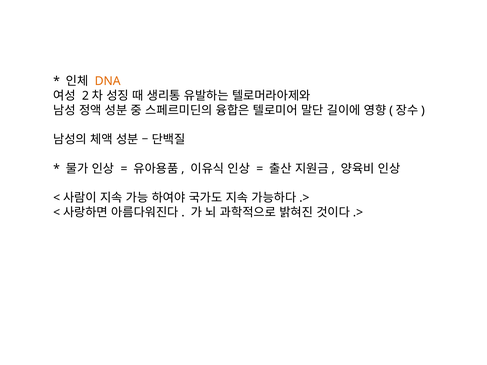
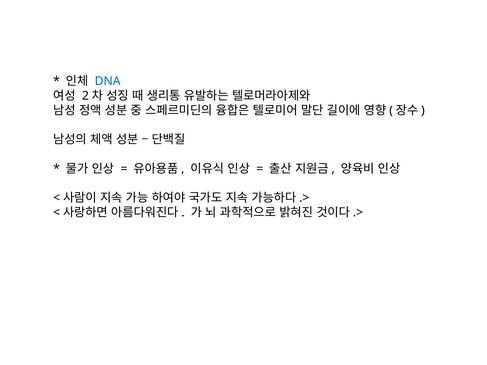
DNA colour: orange -> blue (108, 81)
